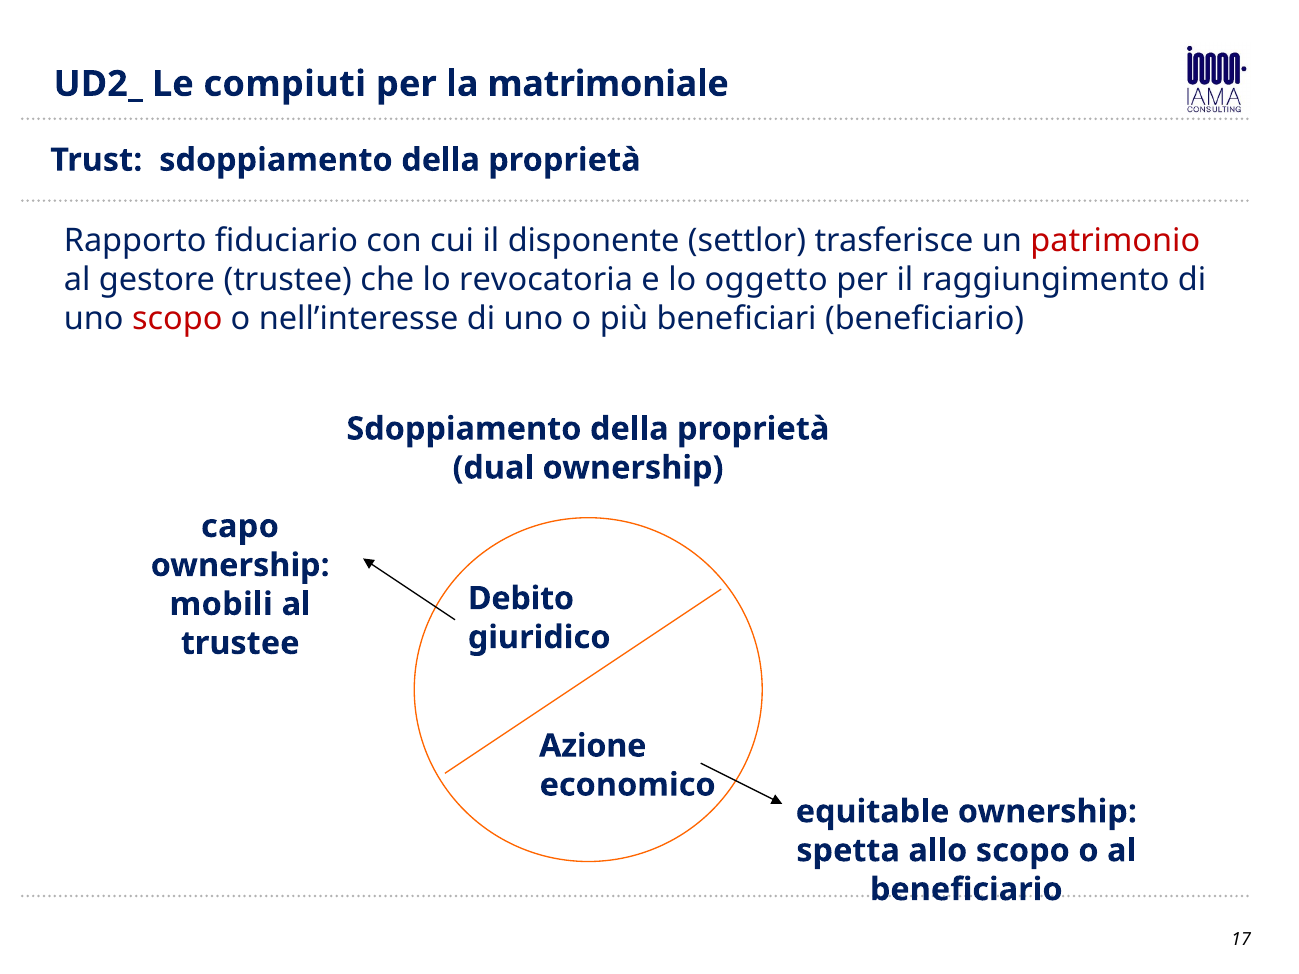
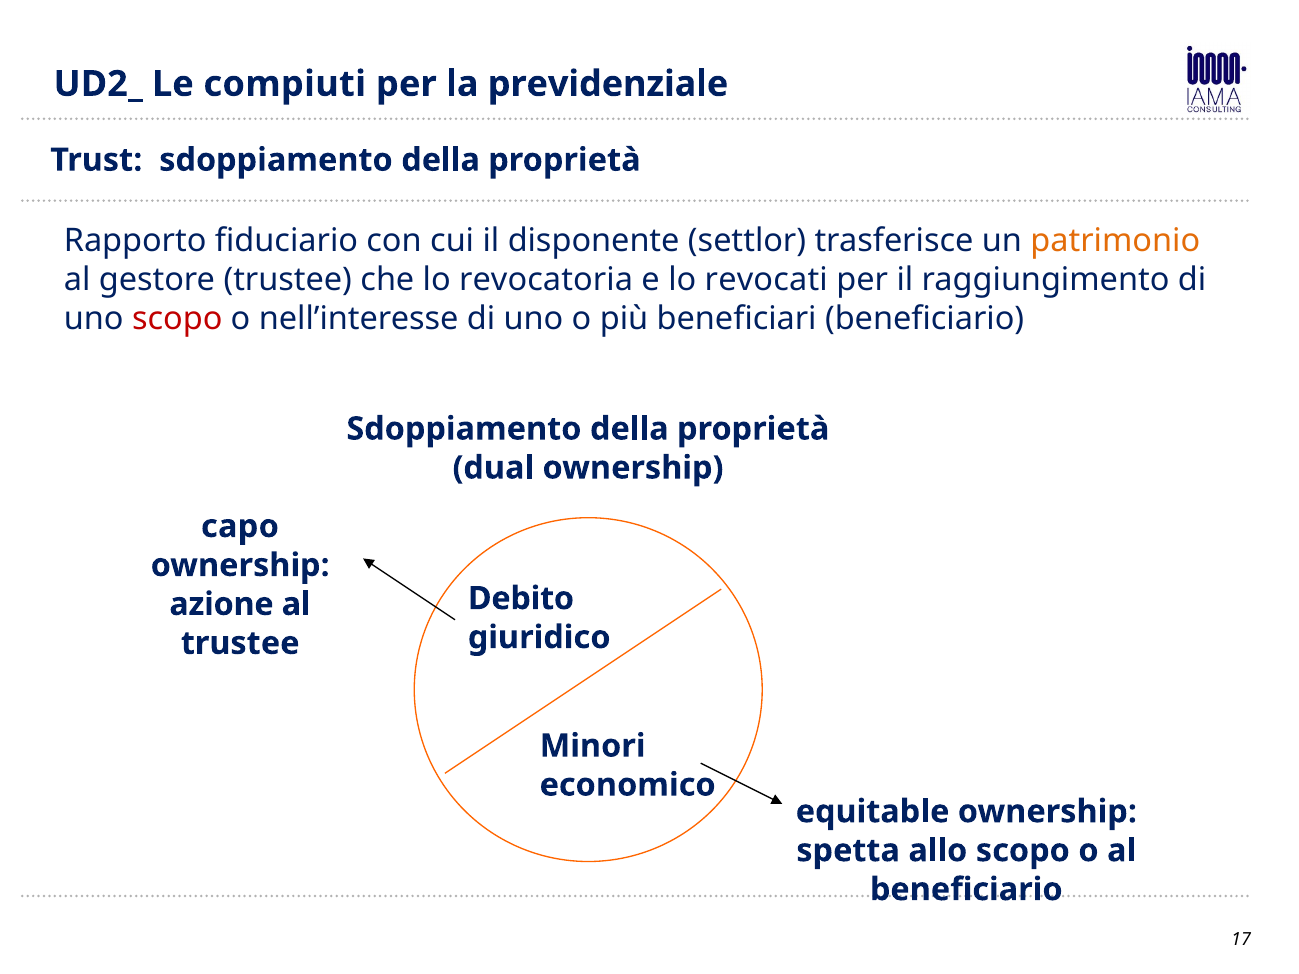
matrimoniale: matrimoniale -> previdenziale (608, 84)
patrimonio colour: red -> orange (1115, 241)
oggetto: oggetto -> revocati (766, 280)
mobili: mobili -> azione (222, 604)
Azione: Azione -> Minori (593, 746)
